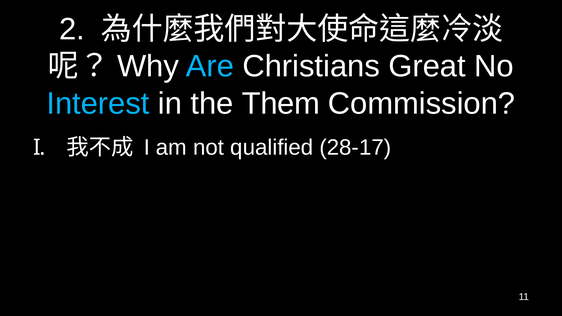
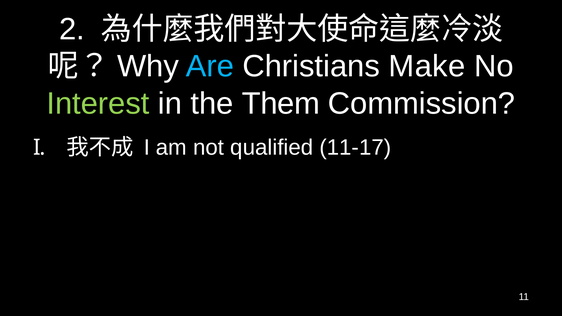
Great: Great -> Make (427, 66)
Interest colour: light blue -> light green (98, 104)
28-17: 28-17 -> 11-17 (355, 147)
